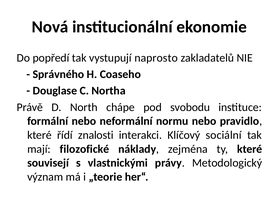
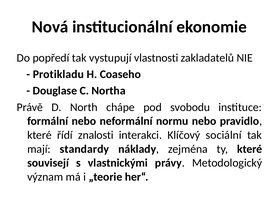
naprosto: naprosto -> vlastnosti (156, 58)
Správného: Správného -> Protikladu (58, 74)
filozofické: filozofické -> standardy (84, 149)
